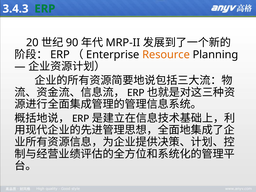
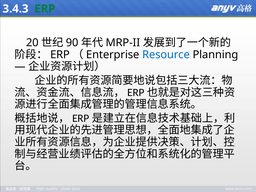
Resource colour: orange -> blue (166, 55)
